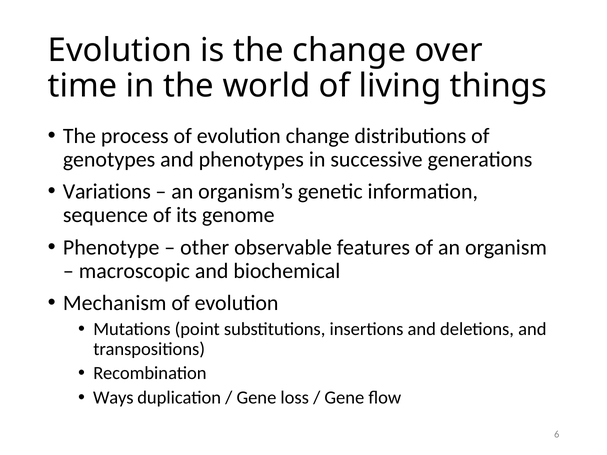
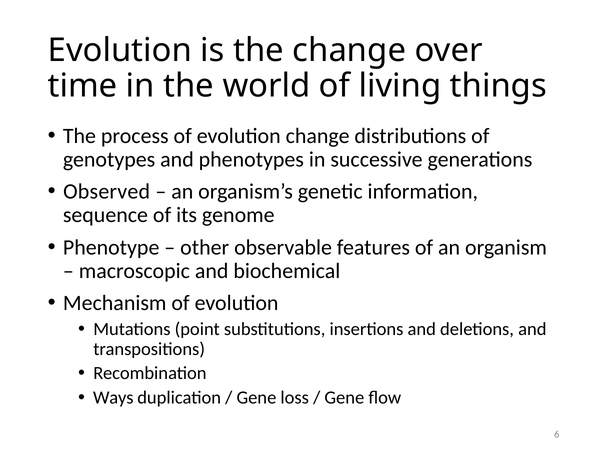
Variations: Variations -> Observed (107, 192)
